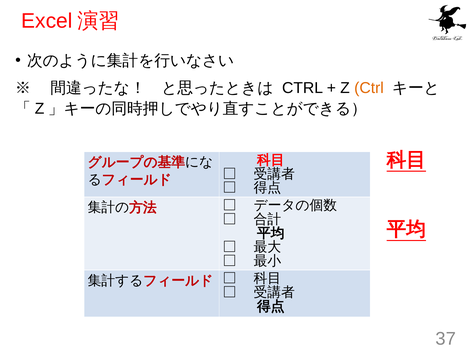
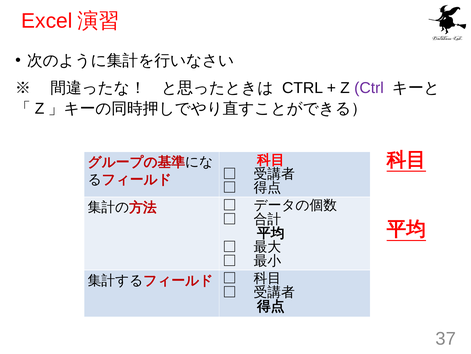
Ctrl colour: orange -> purple (369, 88)
